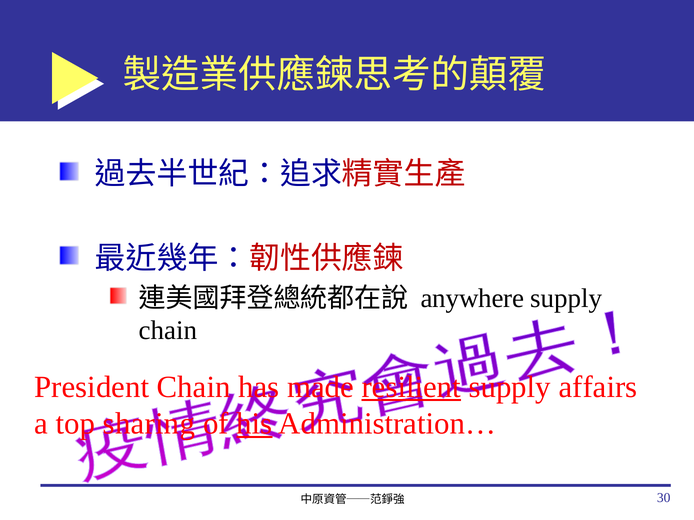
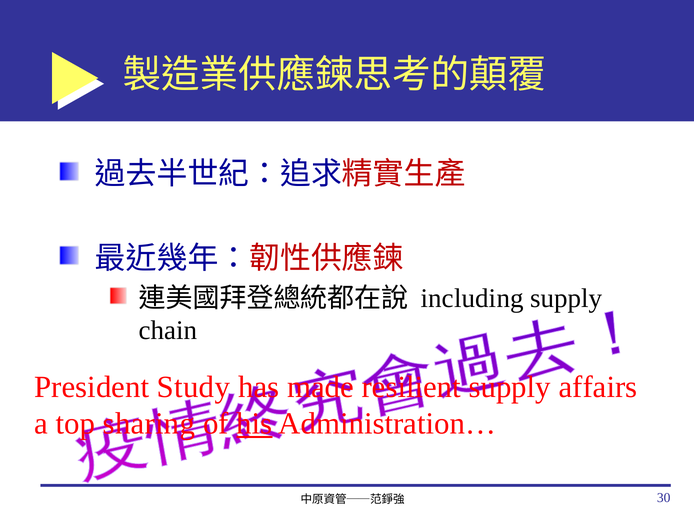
anywhere: anywhere -> including (472, 298)
President Chain: Chain -> Study (194, 387)
resilient underline: present -> none (411, 387)
